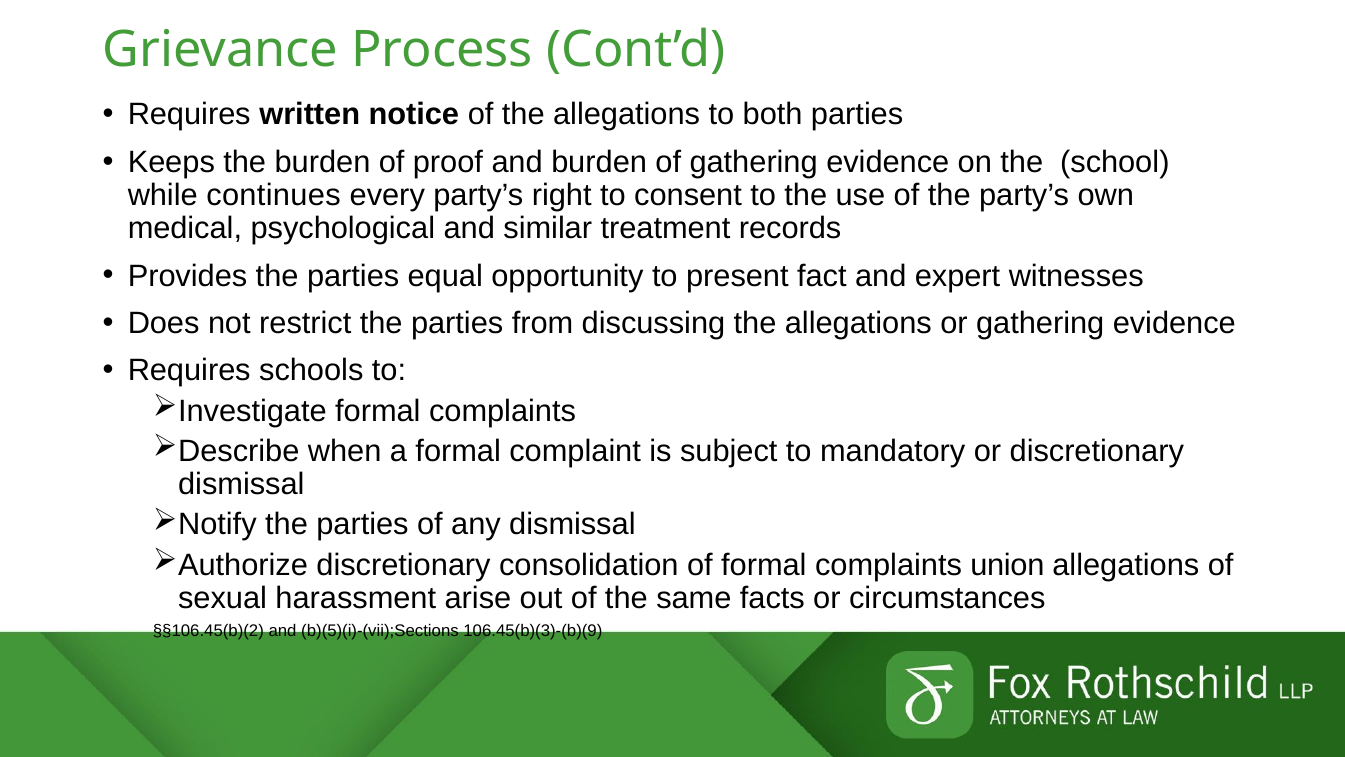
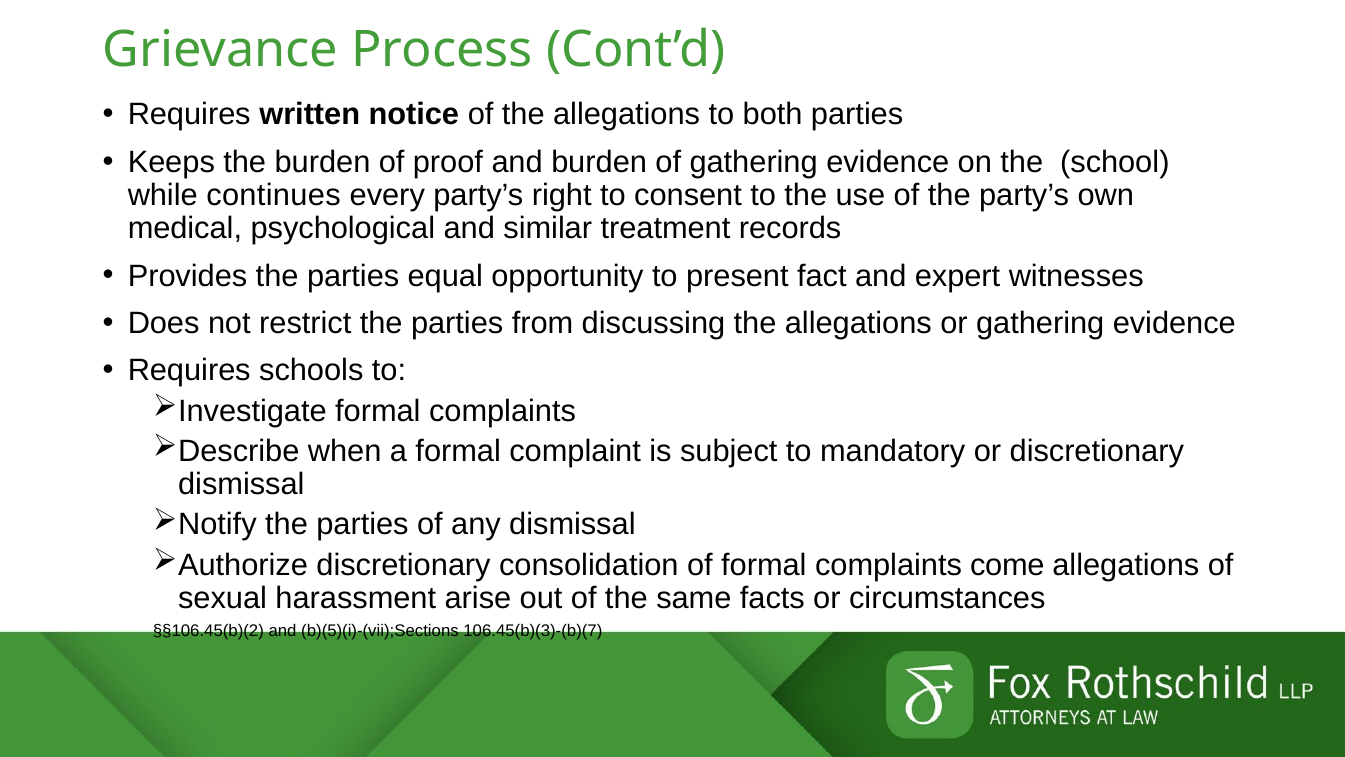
union: union -> come (1007, 565)
106.45(b)(3)-(b)(9: 106.45(b)(3)-(b)(9 -> 106.45(b)(3)-(b)(7 (533, 631)
